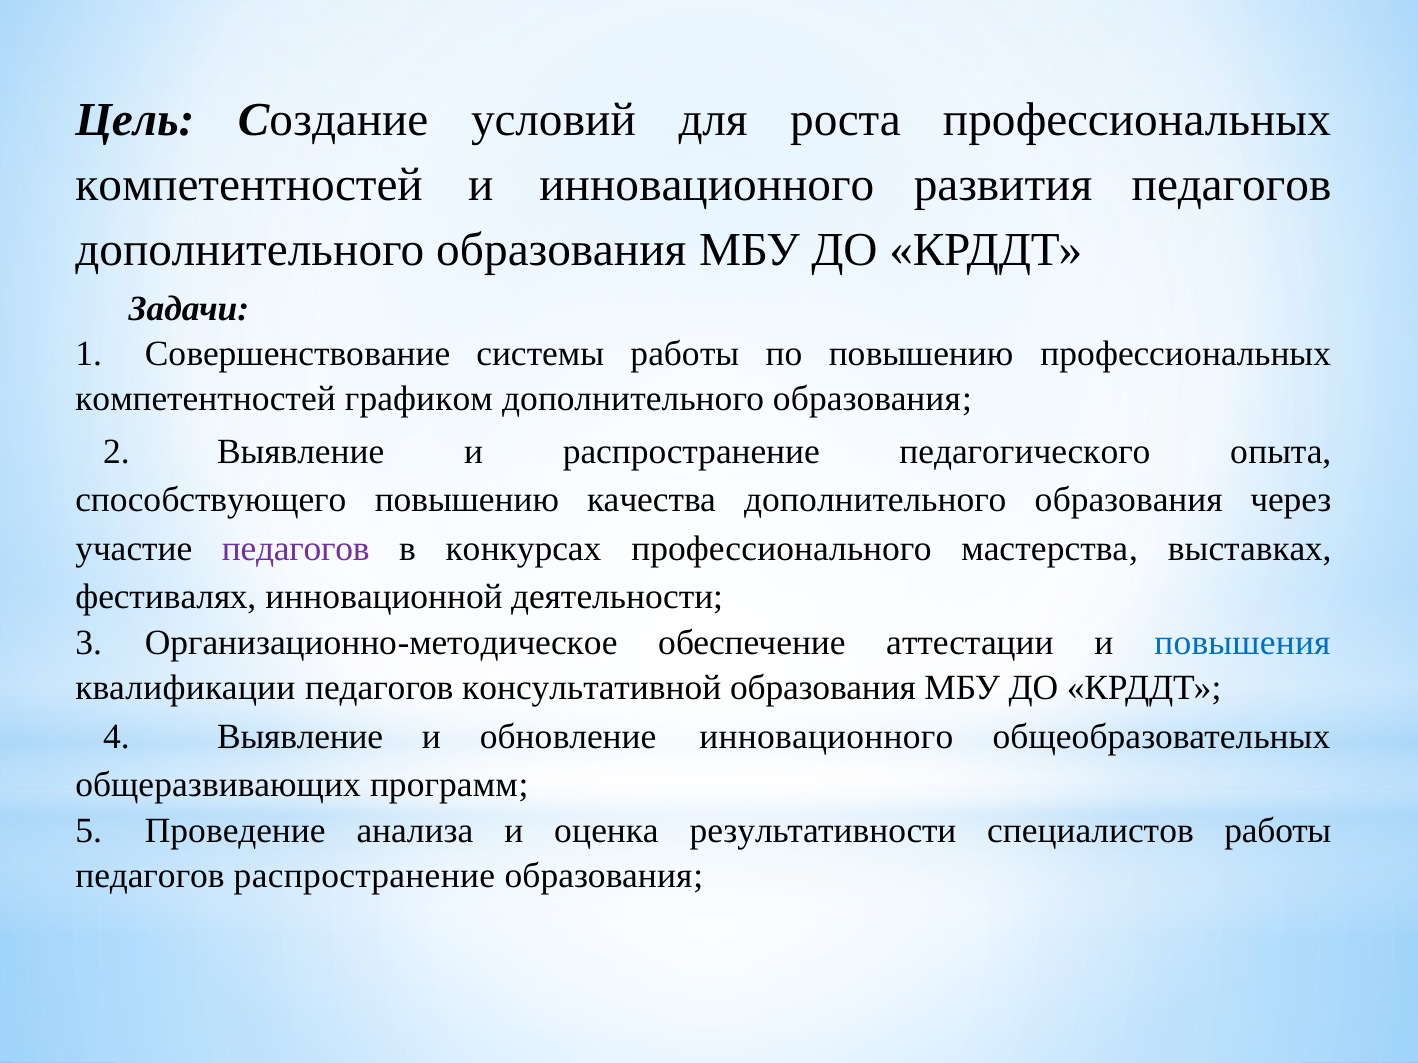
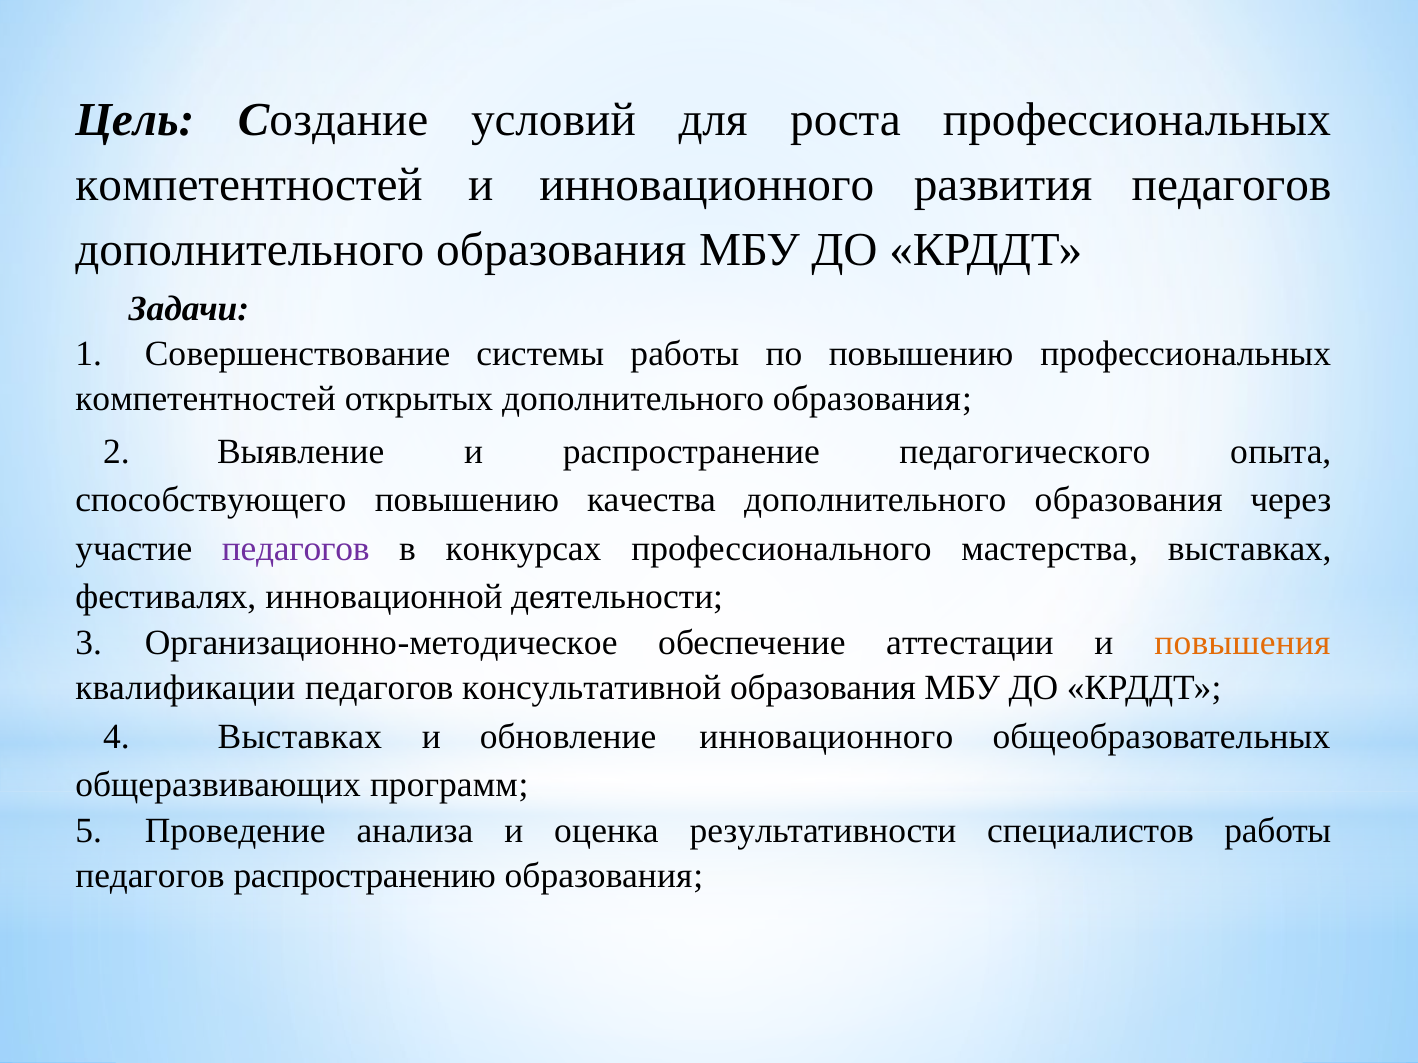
графиком: графиком -> открытых (419, 399)
повышения colour: blue -> orange (1242, 643)
4 Выявление: Выявление -> Выставках (300, 737)
педагогов распространение: распространение -> распространению (365, 876)
